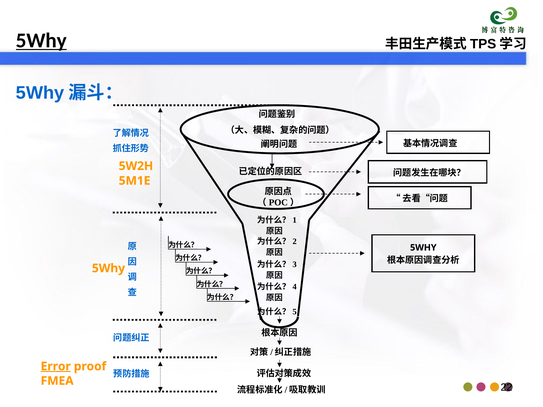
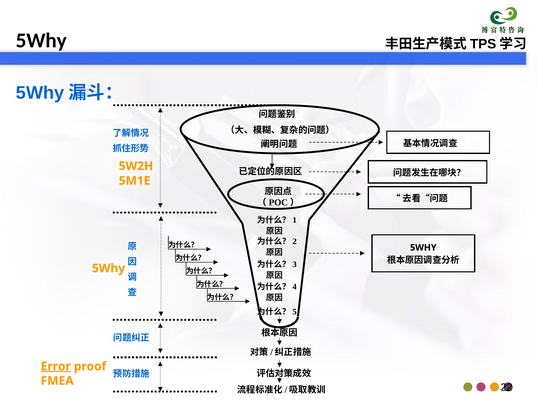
5Why underline: present -> none (41, 40)
